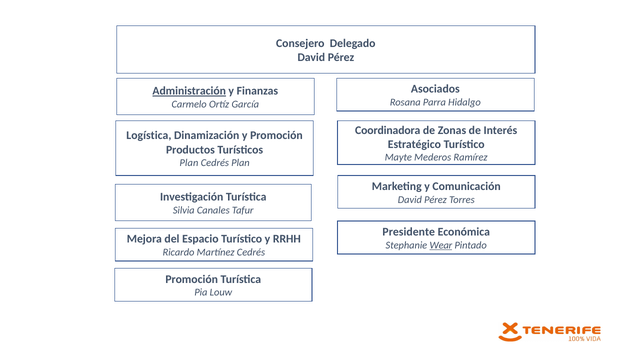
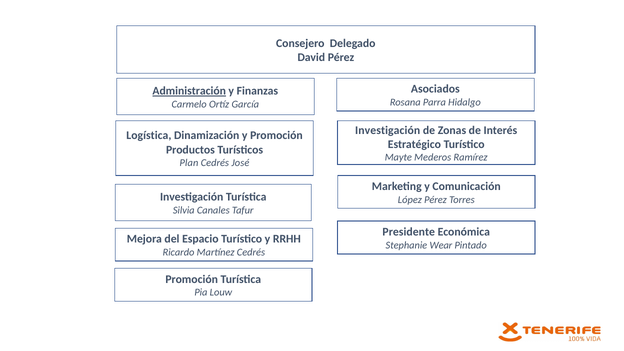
Coordinadora: Coordinadora -> Investigación (388, 130)
Cedrés Plan: Plan -> José (240, 163)
David: David -> López (410, 200)
Wear underline: present -> none (441, 245)
